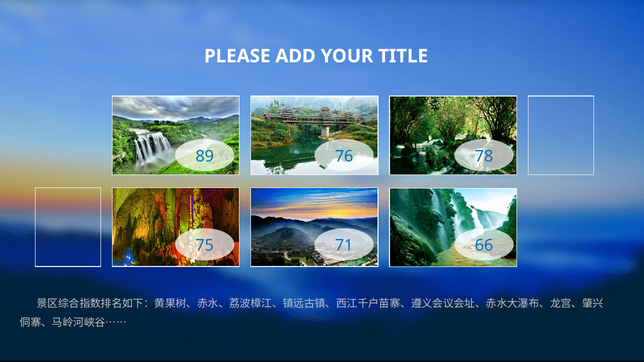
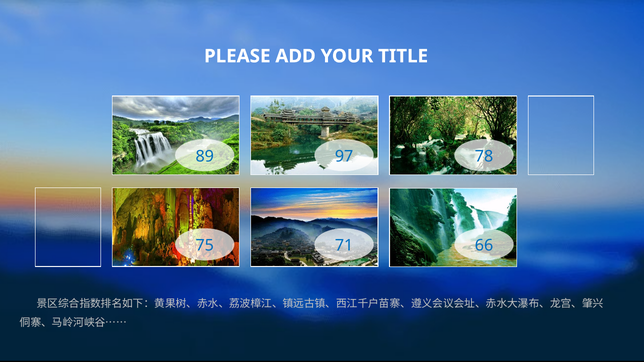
76: 76 -> 97 (344, 156)
